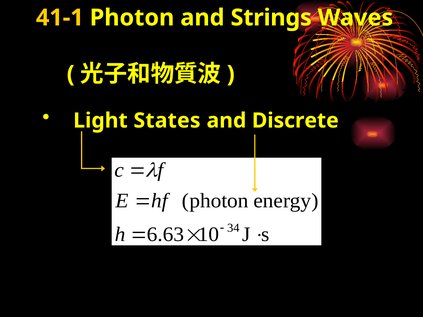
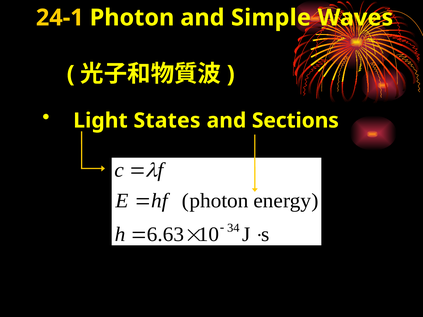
41-1: 41-1 -> 24-1 (60, 18)
Strings: Strings -> Simple (271, 18)
Discrete: Discrete -> Sections (295, 121)
